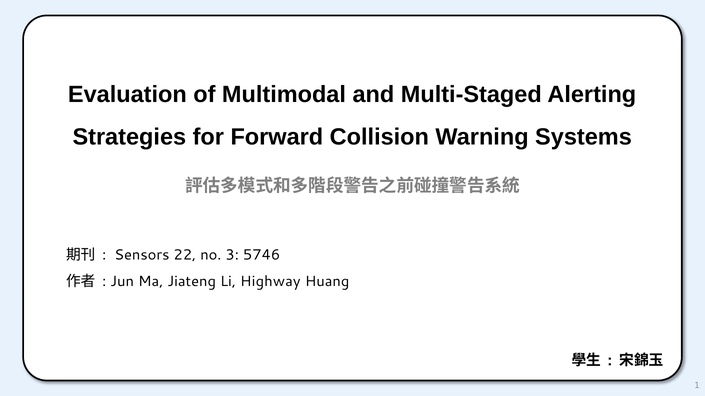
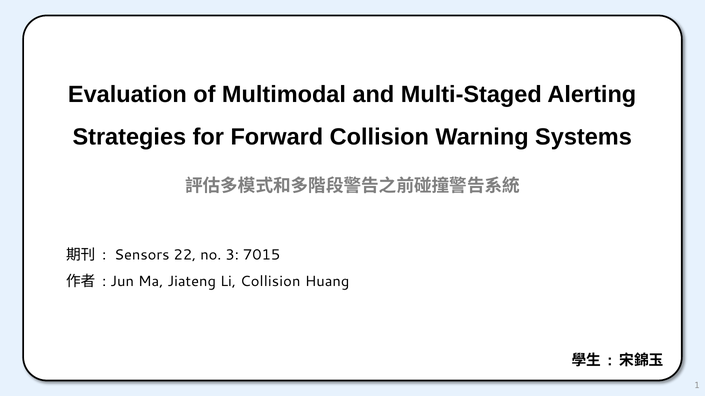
5746: 5746 -> 7015 (262, 255)
Li Highway: Highway -> Collision (270, 282)
